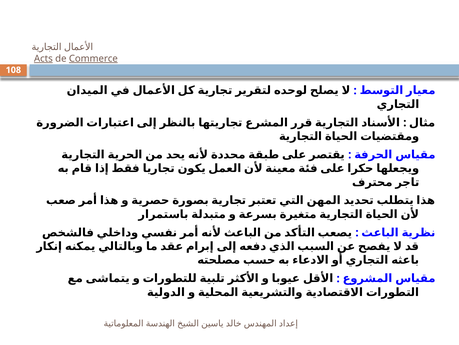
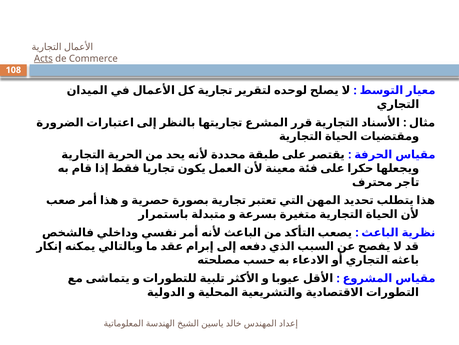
Commerce underline: present -> none (93, 59)
